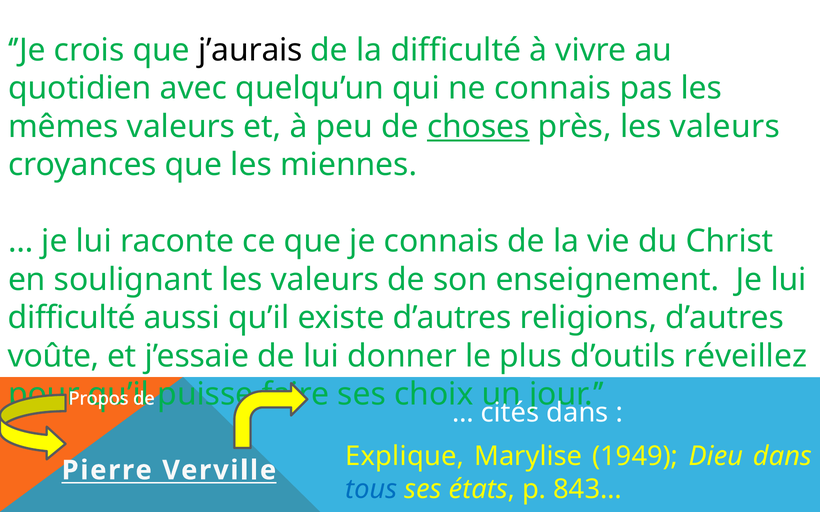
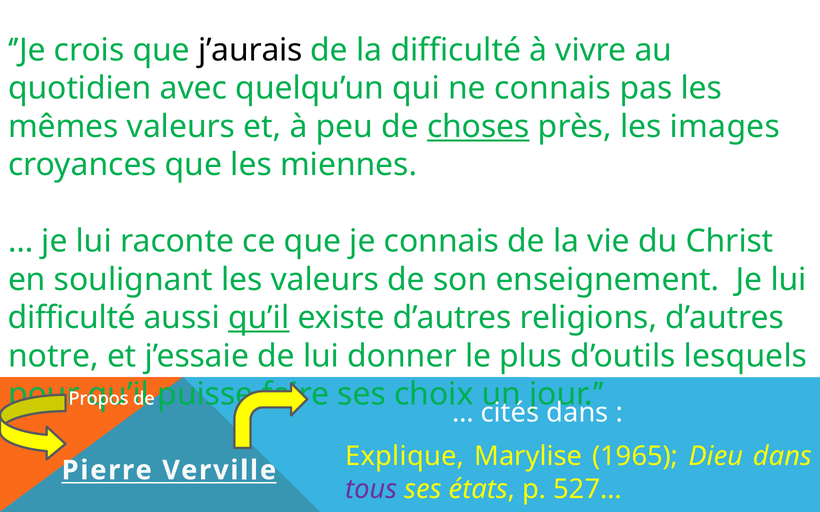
près les valeurs: valeurs -> images (725, 127)
qu’il underline: none -> present (259, 318)
voûte: voûte -> notre (53, 357)
réveillez: réveillez -> lesquels (746, 357)
1949: 1949 -> 1965 (635, 457)
tous colour: blue -> purple (371, 490)
843…: 843… -> 527… (588, 490)
